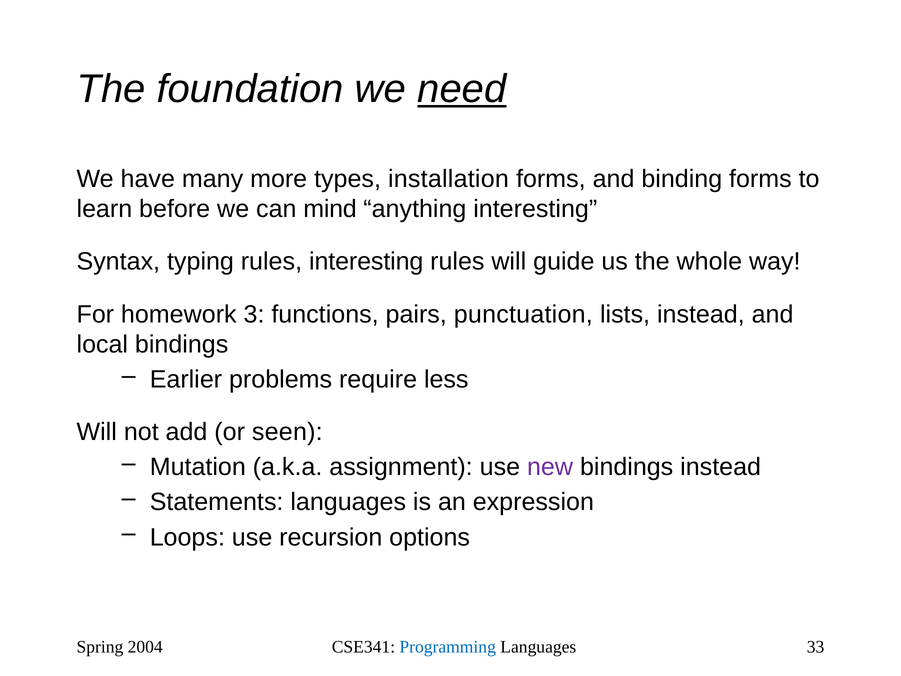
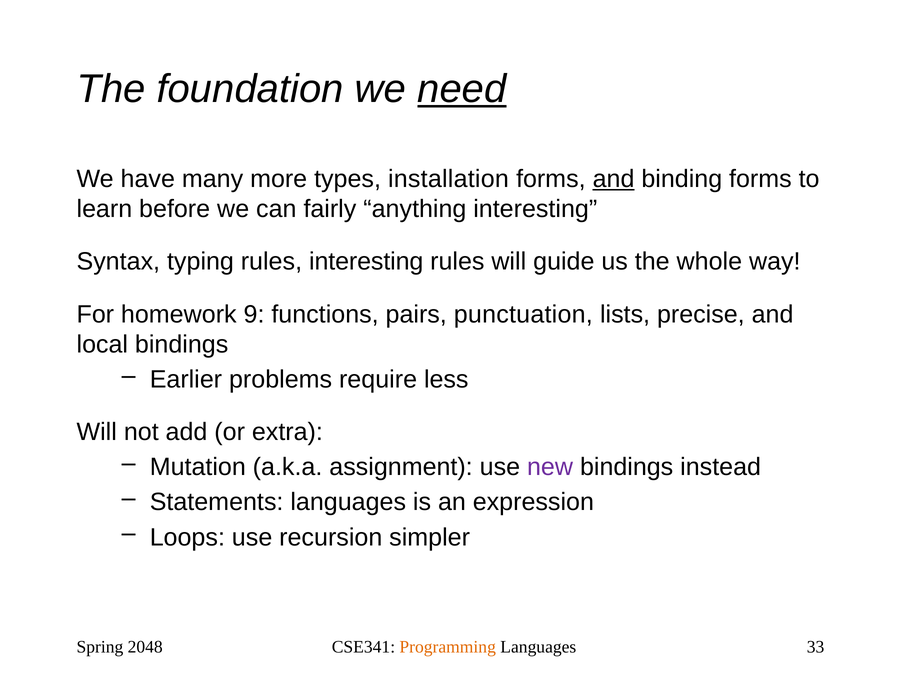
and underline: none -> present (614, 179)
mind: mind -> fairly (330, 209)
3: 3 -> 9 (254, 314)
lists instead: instead -> precise (701, 314)
seen: seen -> extra (287, 432)
options: options -> simpler (430, 537)
2004: 2004 -> 2048 (145, 647)
Programming colour: blue -> orange (448, 647)
